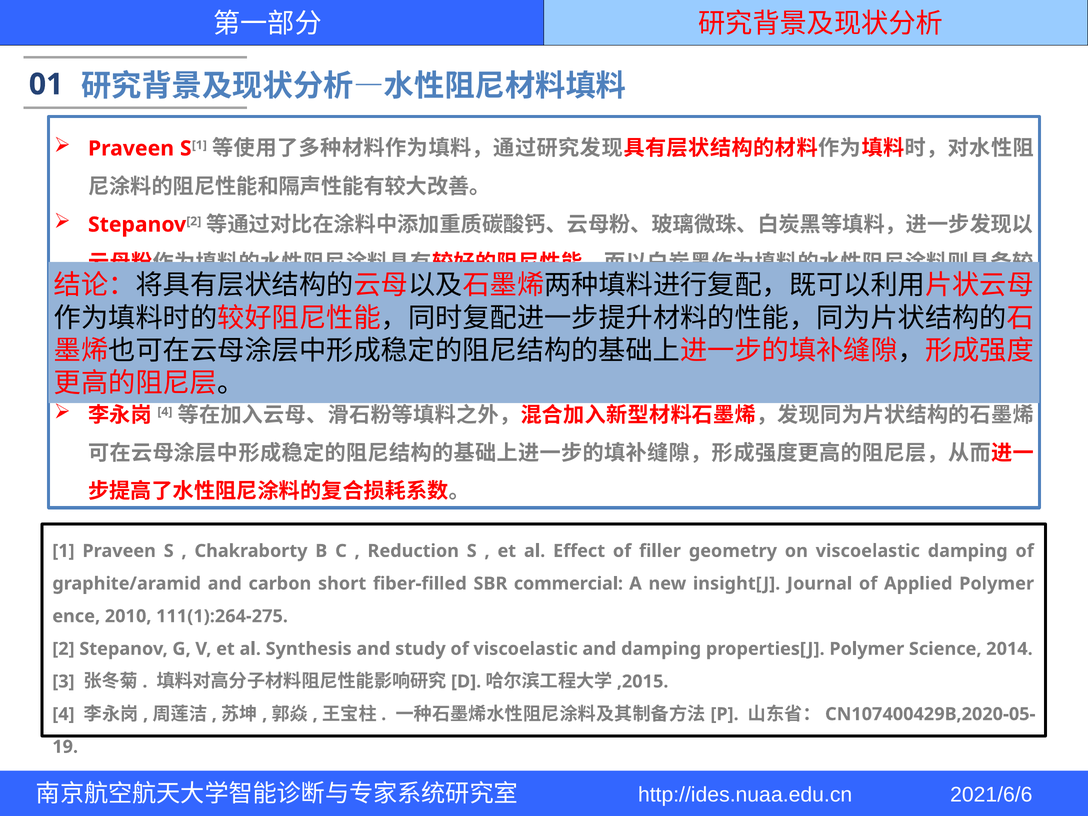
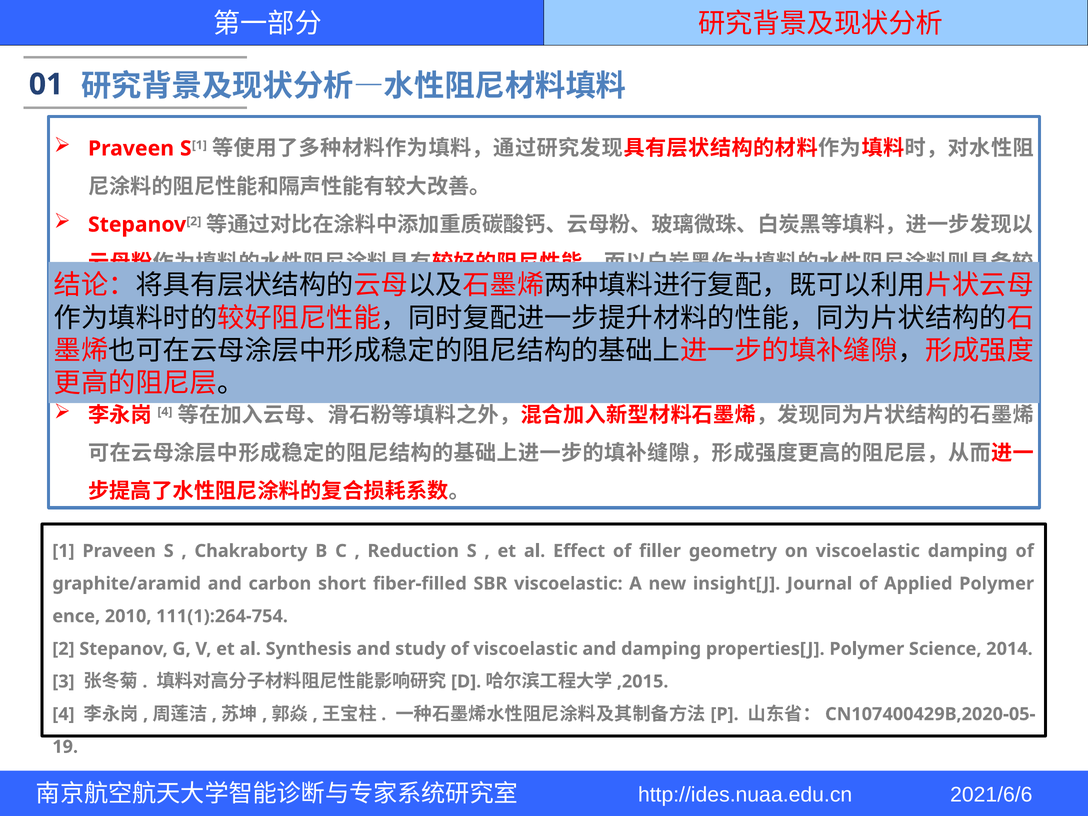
SBR commercial: commercial -> viscoelastic (568, 584)
111(1):264-275: 111(1):264-275 -> 111(1):264-754 (222, 616)
